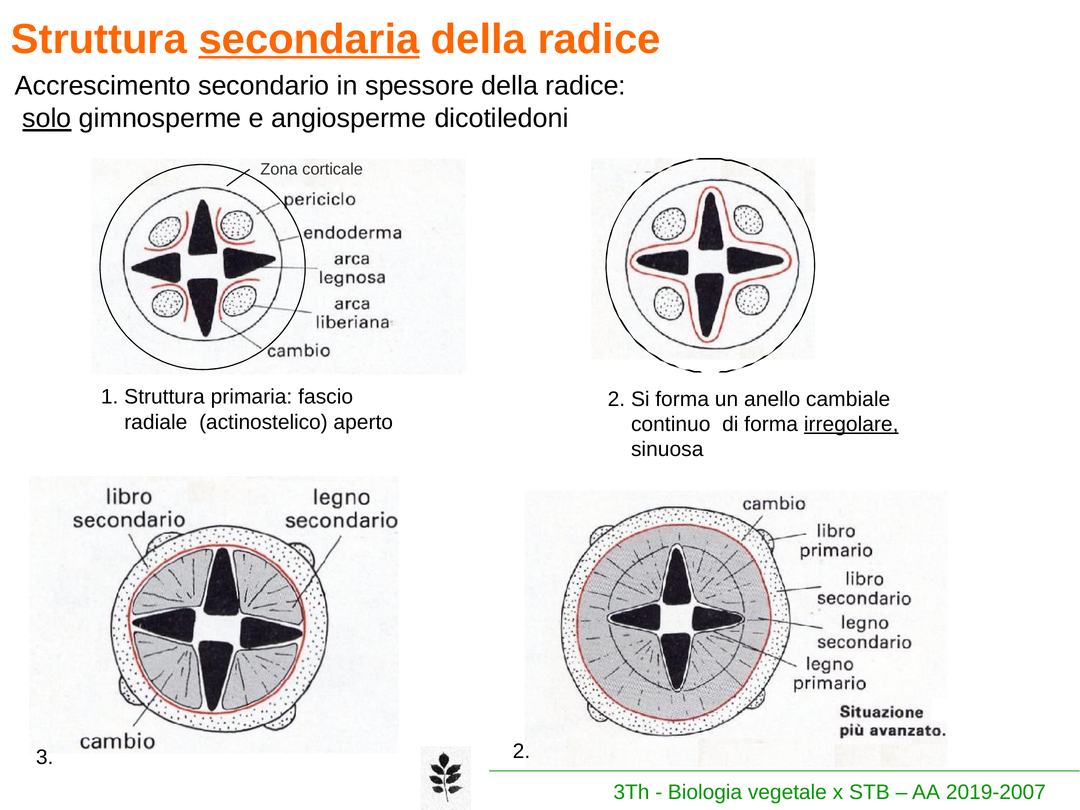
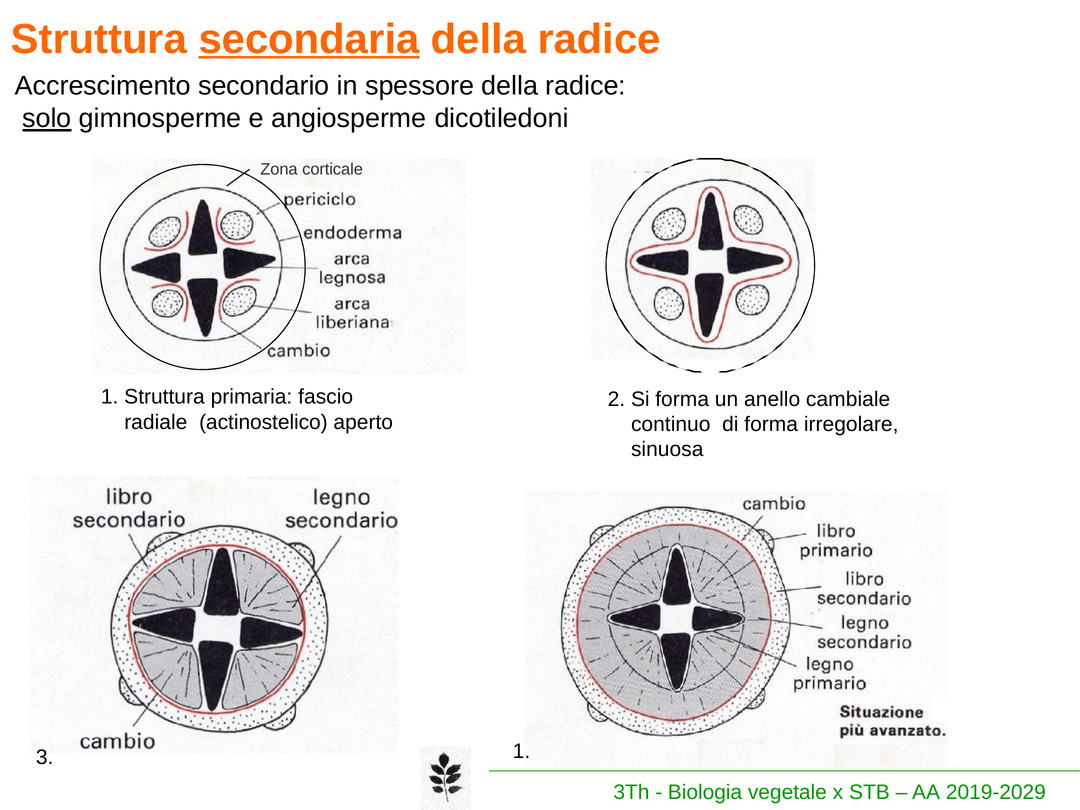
irregolare underline: present -> none (851, 424)
3 2: 2 -> 1 (521, 751)
2019-2007: 2019-2007 -> 2019-2029 (996, 792)
